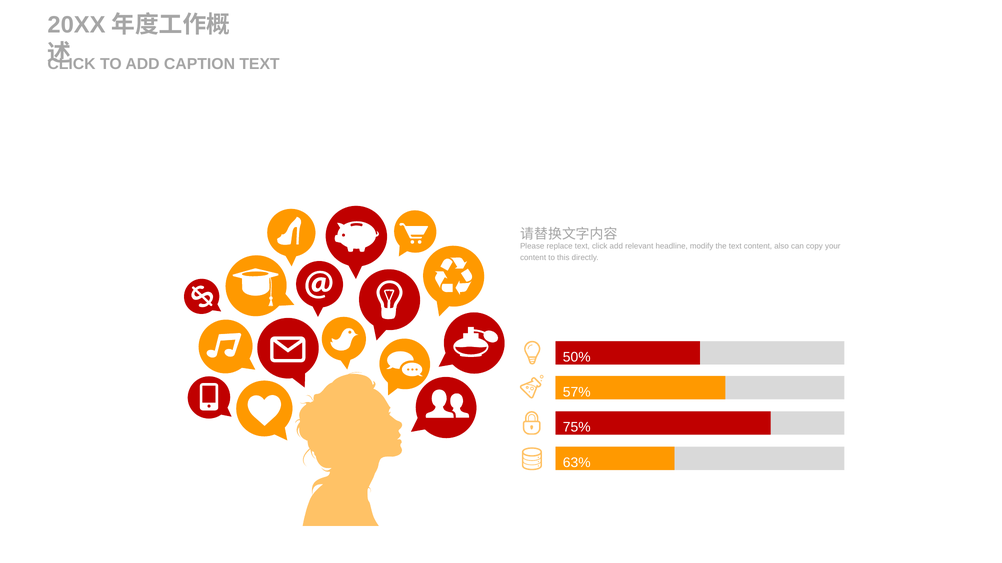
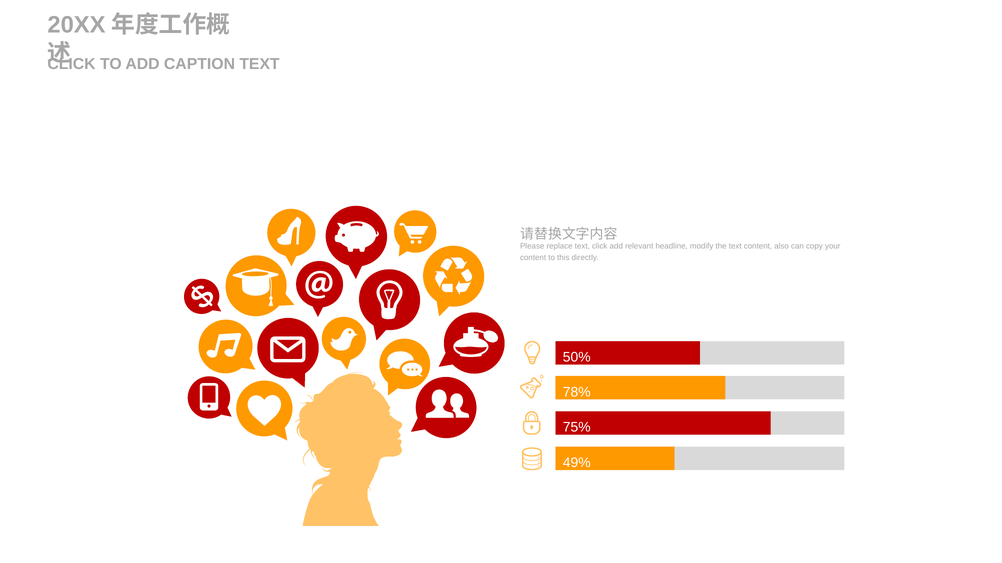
57%: 57% -> 78% (577, 392)
63%: 63% -> 49% (577, 463)
